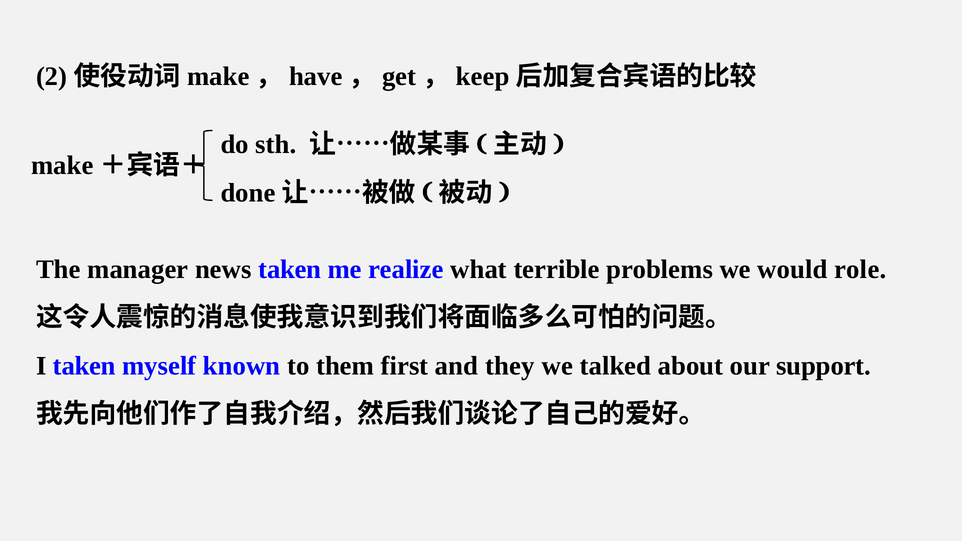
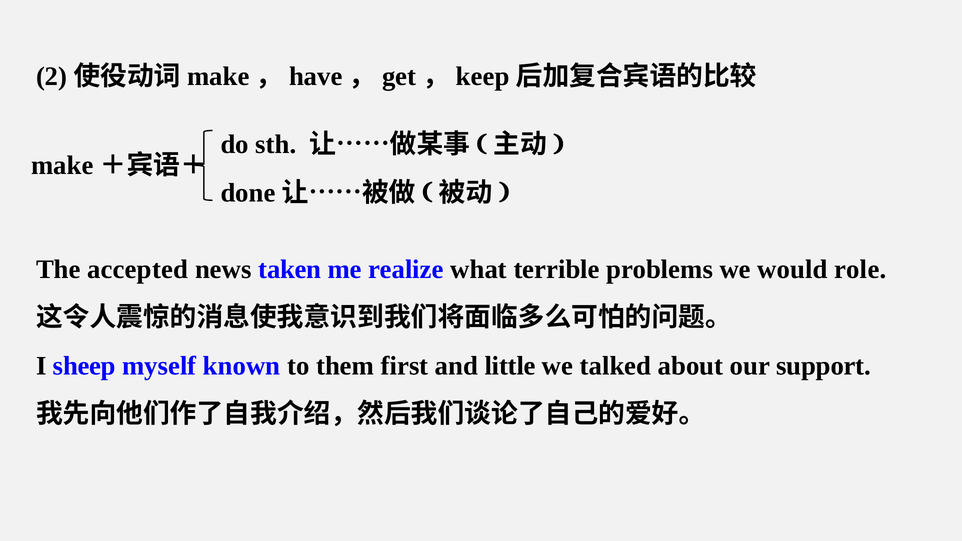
manager: manager -> accepted (138, 270)
I taken: taken -> sheep (84, 366)
they: they -> little (510, 366)
